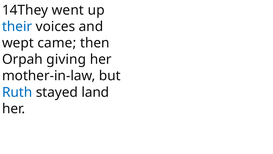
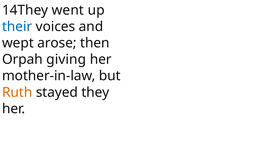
came: came -> arose (57, 43)
Ruth colour: blue -> orange (17, 92)
land: land -> they (95, 92)
